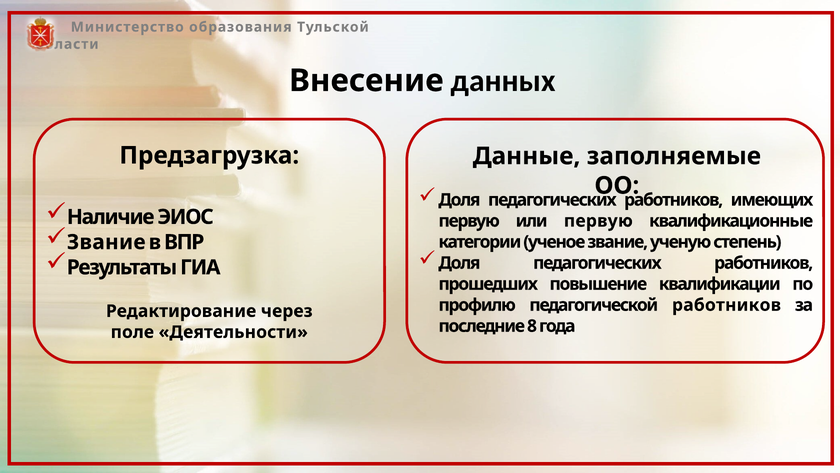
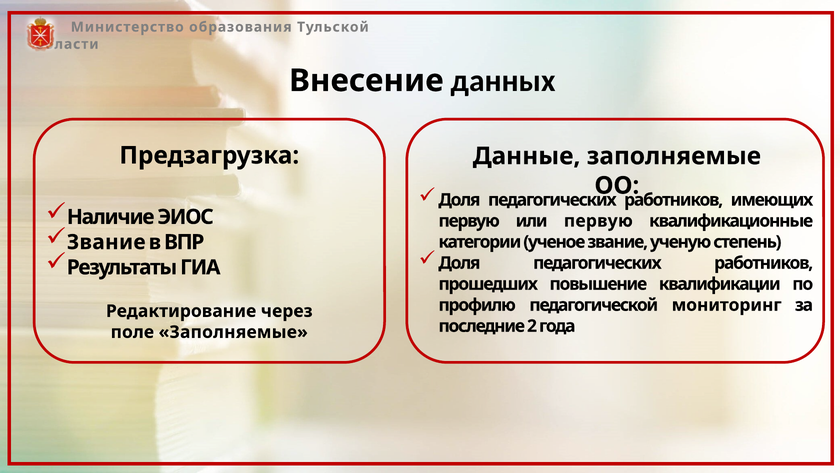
педагогической работников: работников -> мониторинг (727, 305)
8: 8 -> 2 (532, 326)
поле Деятельности: Деятельности -> Заполняемые (233, 332)
